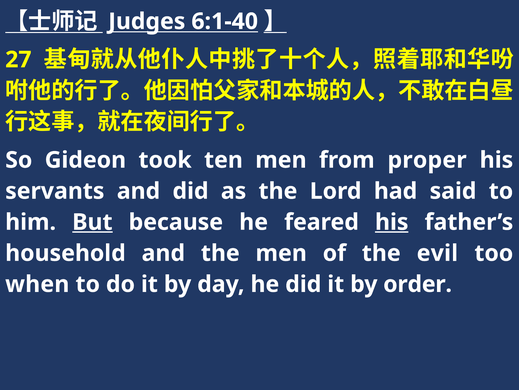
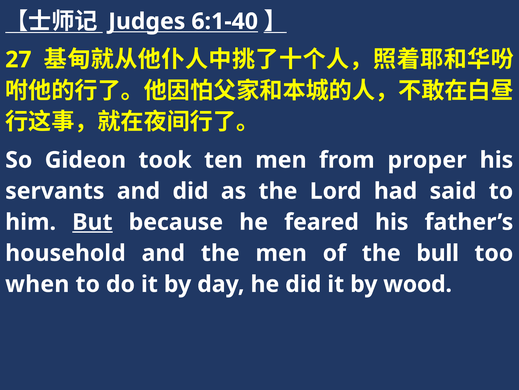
his underline: present -> none (392, 222)
evil: evil -> bull (438, 253)
order: order -> wood (418, 284)
